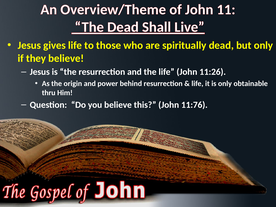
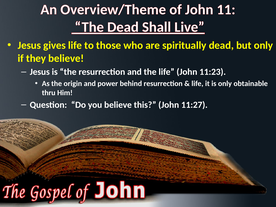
11:26: 11:26 -> 11:23 (213, 72)
11:76: 11:76 -> 11:27 (194, 105)
